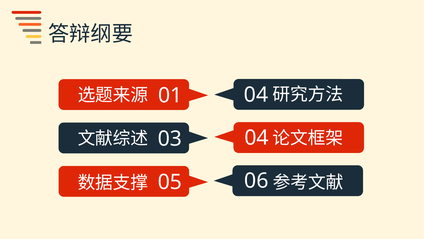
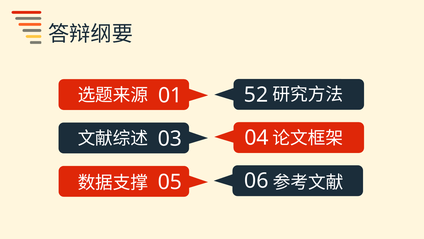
04: 04 -> 52 (256, 95)
